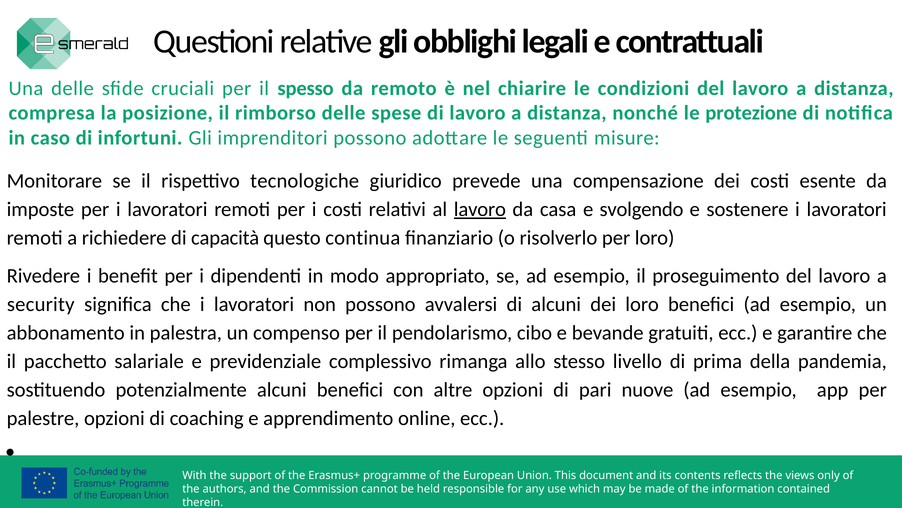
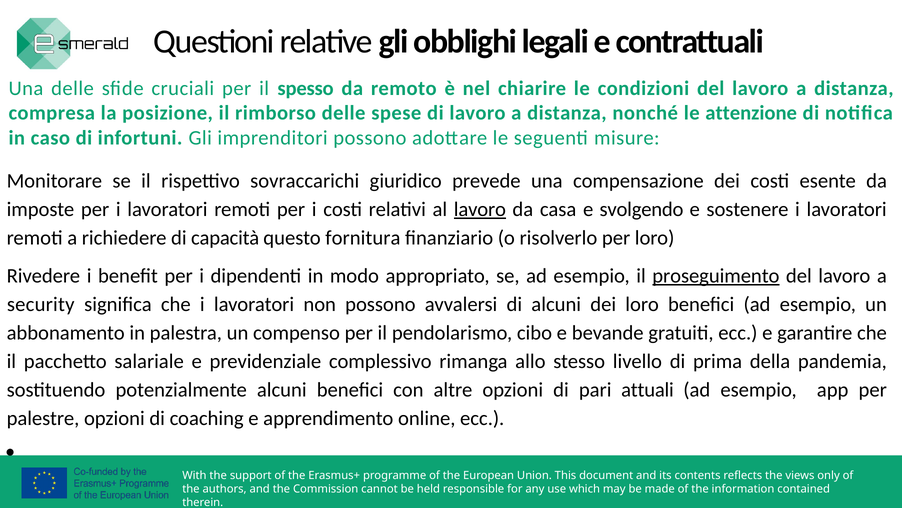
protezione: protezione -> attenzione (751, 113)
tecnologiche: tecnologiche -> sovraccarichi (305, 181)
continua: continua -> fornitura (363, 238)
proseguimento underline: none -> present (716, 275)
nuove: nuove -> attuali (648, 389)
